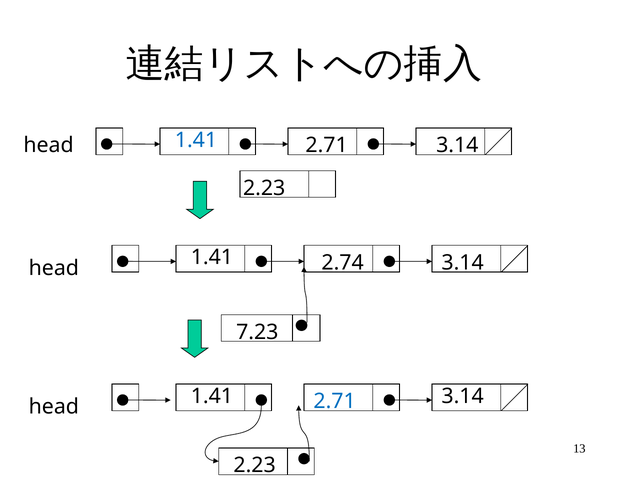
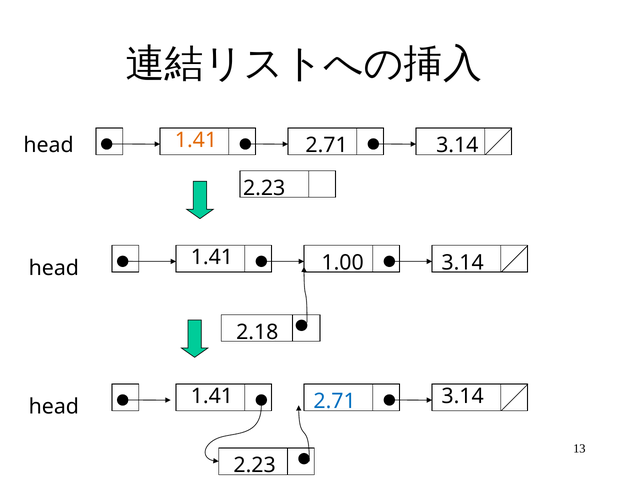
1.41 colour: blue -> orange (196, 140)
2.74: 2.74 -> 1.00 (343, 263)
7.23: 7.23 -> 2.18 (257, 332)
